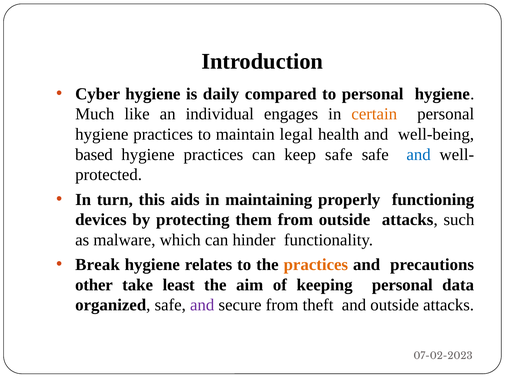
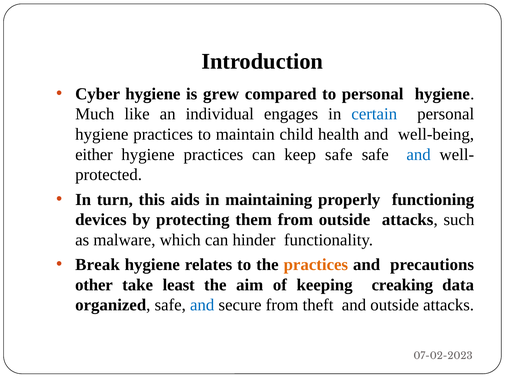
daily: daily -> grew (221, 94)
certain colour: orange -> blue (374, 114)
legal: legal -> child (296, 134)
based: based -> either (94, 154)
keeping personal: personal -> creaking (402, 285)
and colour: purple -> blue (202, 305)
